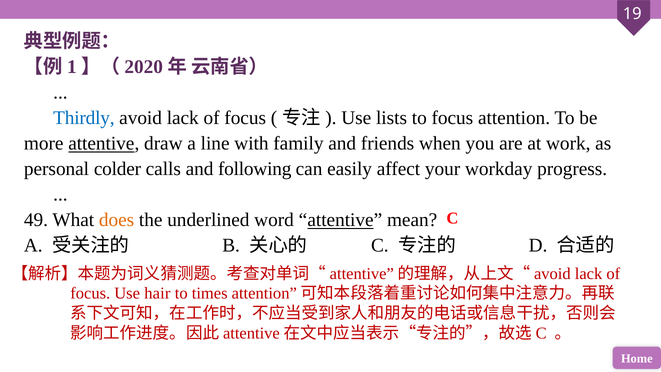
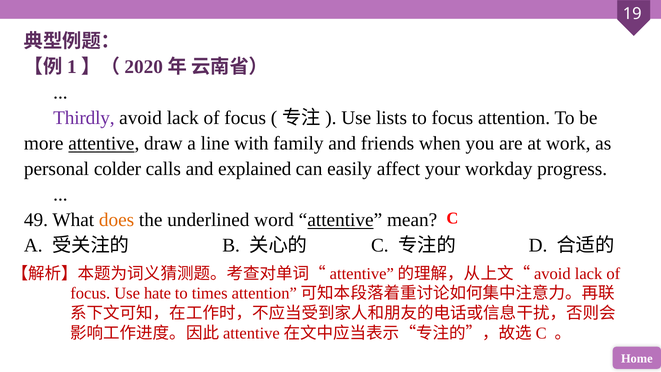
Thirdly colour: blue -> purple (84, 118)
following: following -> explained (255, 169)
hair: hair -> hate (158, 293)
